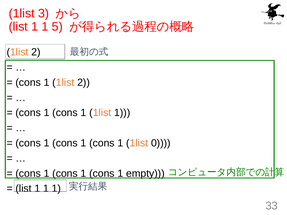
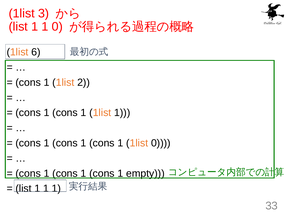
1 5: 5 -> 0 (57, 27)
2: 2 -> 6 (36, 52)
